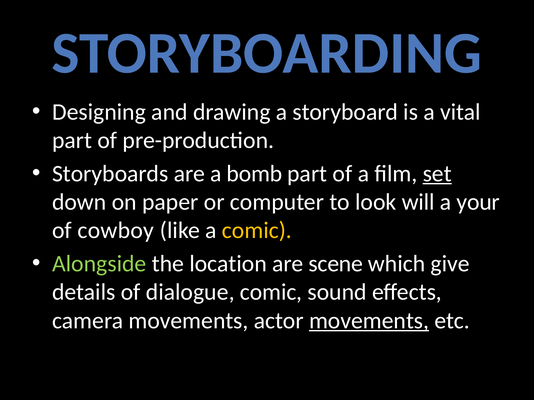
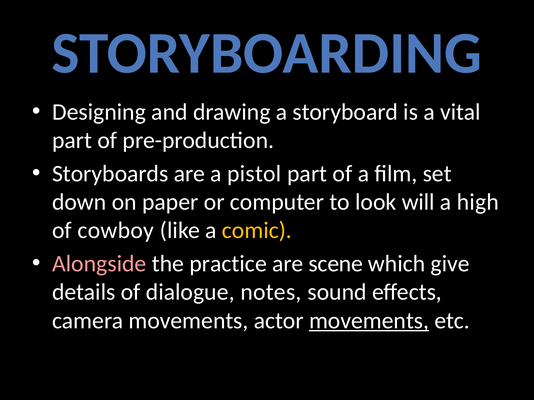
bomb: bomb -> pistol (254, 174)
set underline: present -> none (437, 174)
your: your -> high (478, 202)
Alongside colour: light green -> pink (99, 264)
location: location -> practice (228, 264)
dialogue comic: comic -> notes (271, 292)
